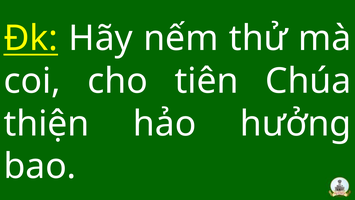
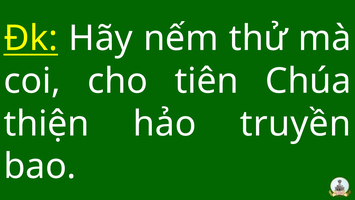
hưởng: hưởng -> truyền (295, 124)
